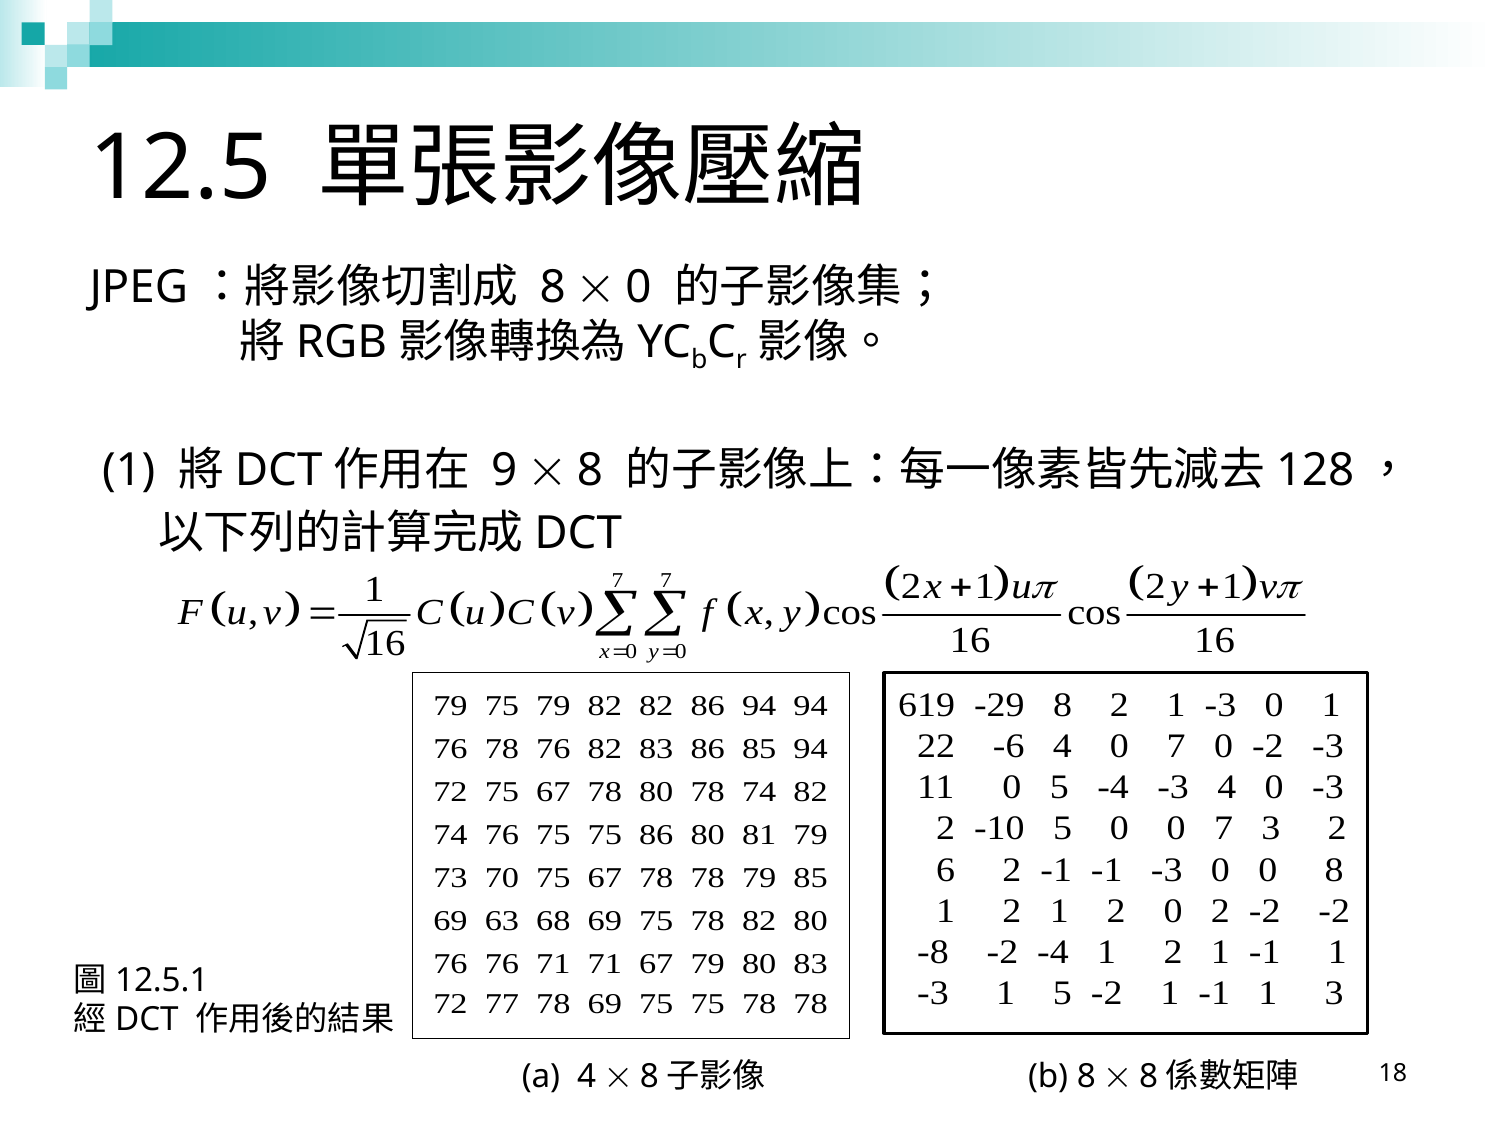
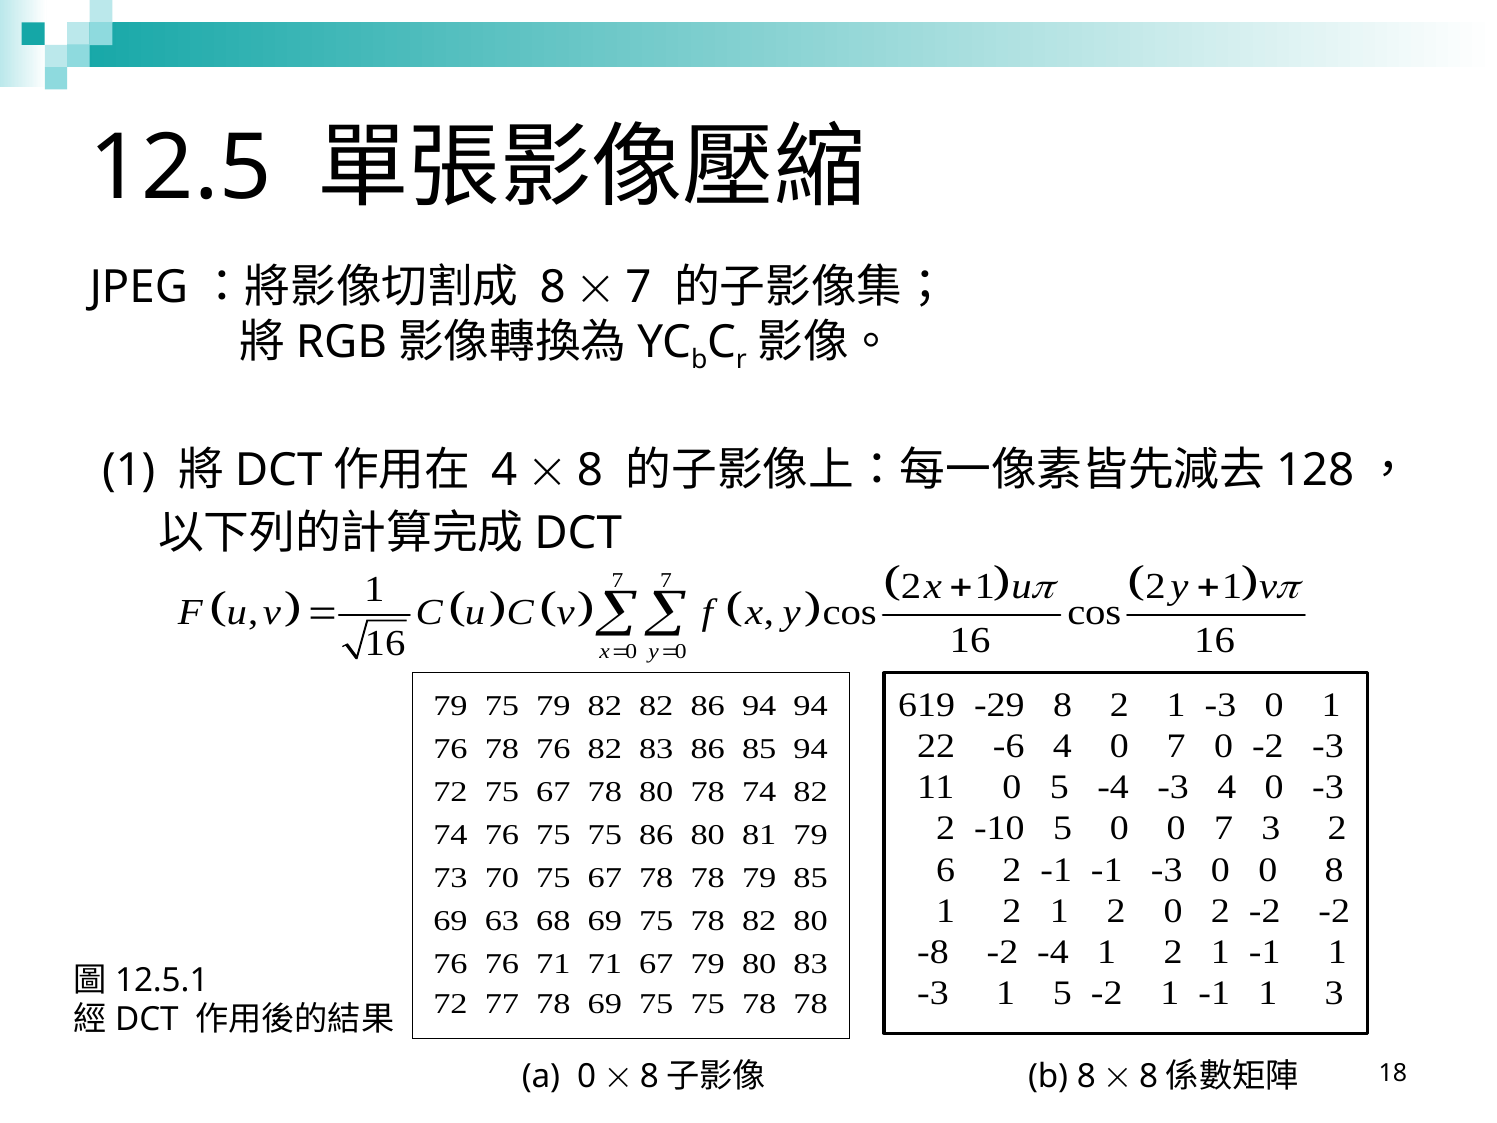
0: 0 -> 7 (638, 287)
9: 9 -> 4 (504, 470)
a 4: 4 -> 0 (587, 1077)
